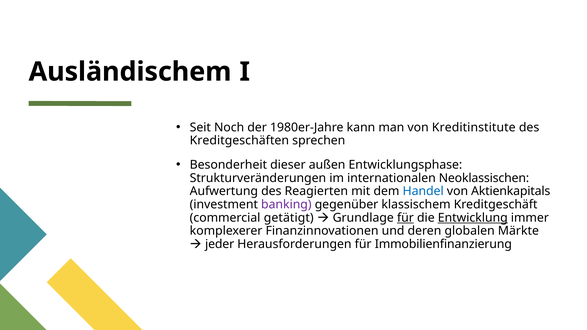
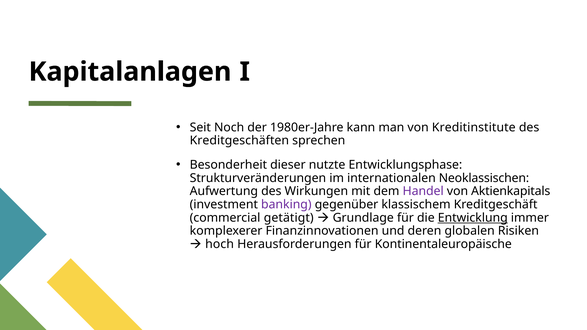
Ausländischem: Ausländischem -> Kapitalanlagen (130, 72)
außen: außen -> nutzte (327, 165)
Reagierten: Reagierten -> Wirkungen (316, 191)
Handel colour: blue -> purple (423, 191)
für underline: present -> none (405, 218)
Märkte: Märkte -> Risiken (518, 231)
jeder: jeder -> hoch (220, 244)
Immobilienfinanzierung: Immobilienfinanzierung -> Kontinentaleuropäische (443, 244)
